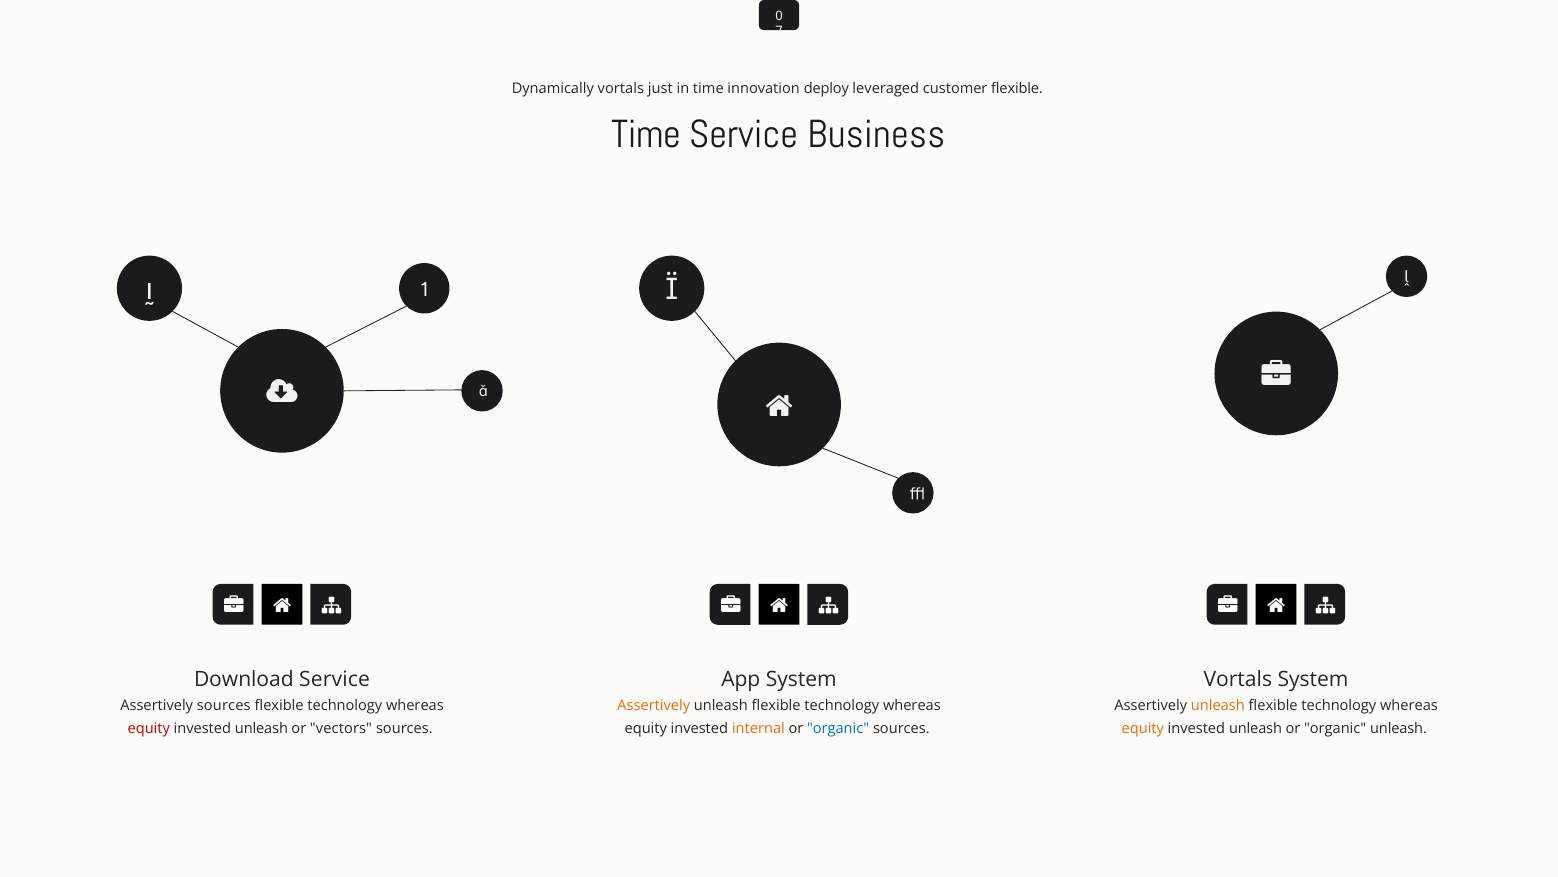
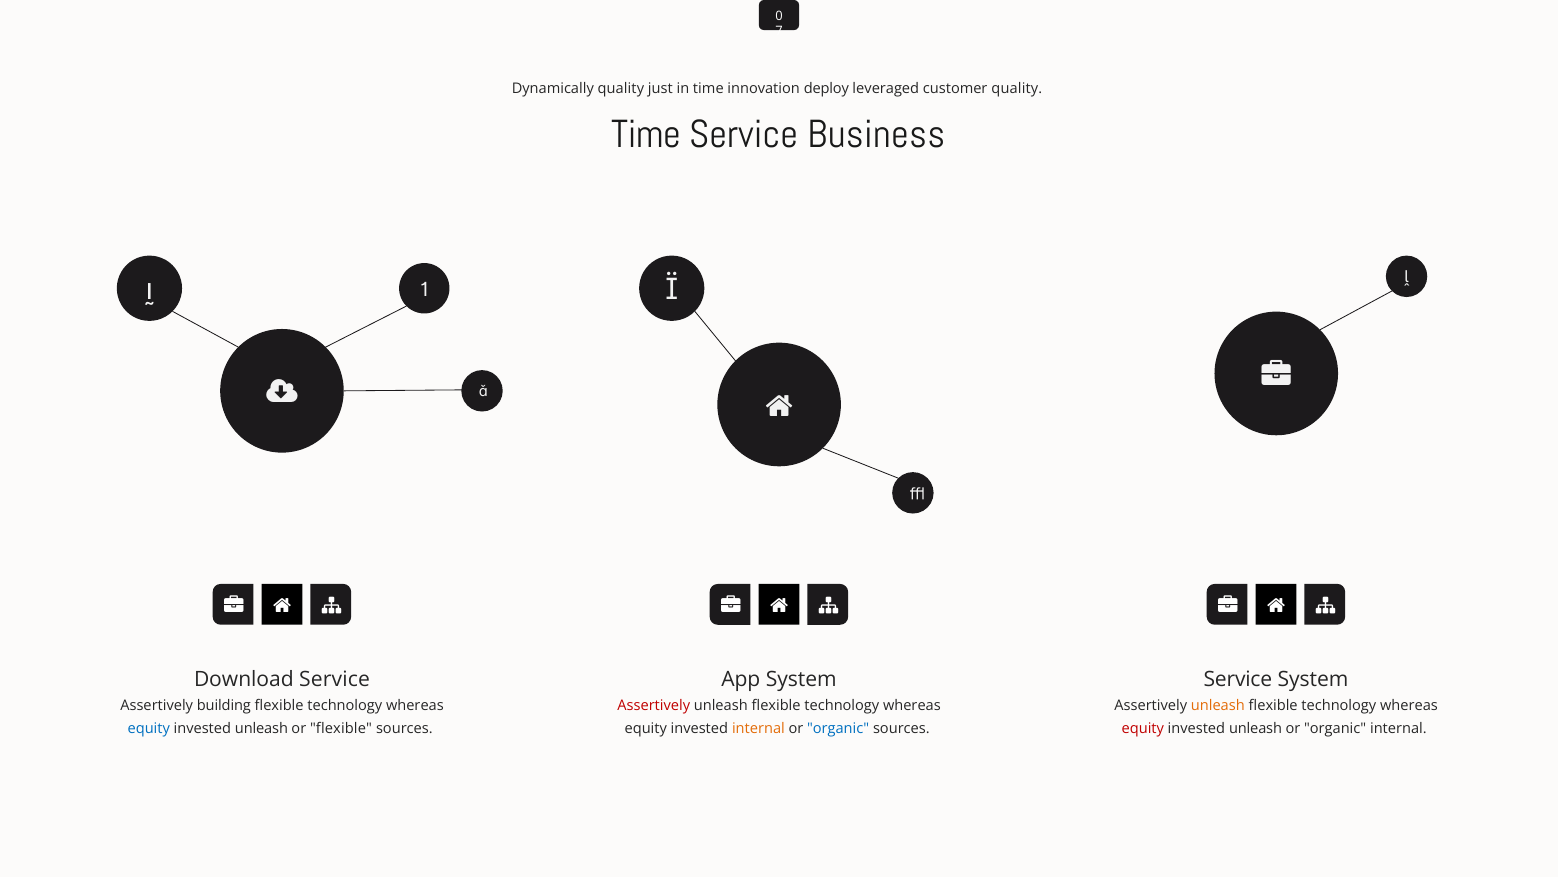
Dynamically vortals: vortals -> quality (621, 89)
customer flexible: flexible -> quality (1017, 89)
Vortals: Vortals -> Service (1238, 679)
Assertively sources: sources -> building (224, 705)
Assertively colour: orange -> red (654, 705)
equity colour: red -> blue (149, 728)
or vectors: vectors -> flexible (341, 728)
equity colour: orange -> red (1143, 728)
organic unleash: unleash -> internal (1398, 728)
